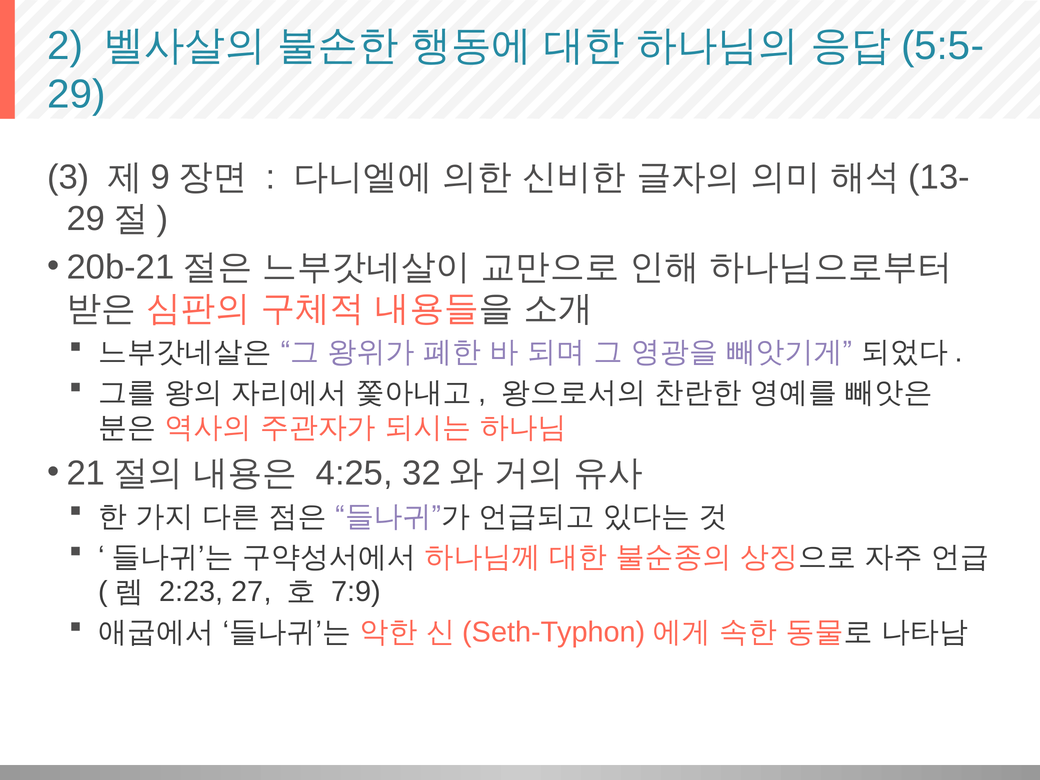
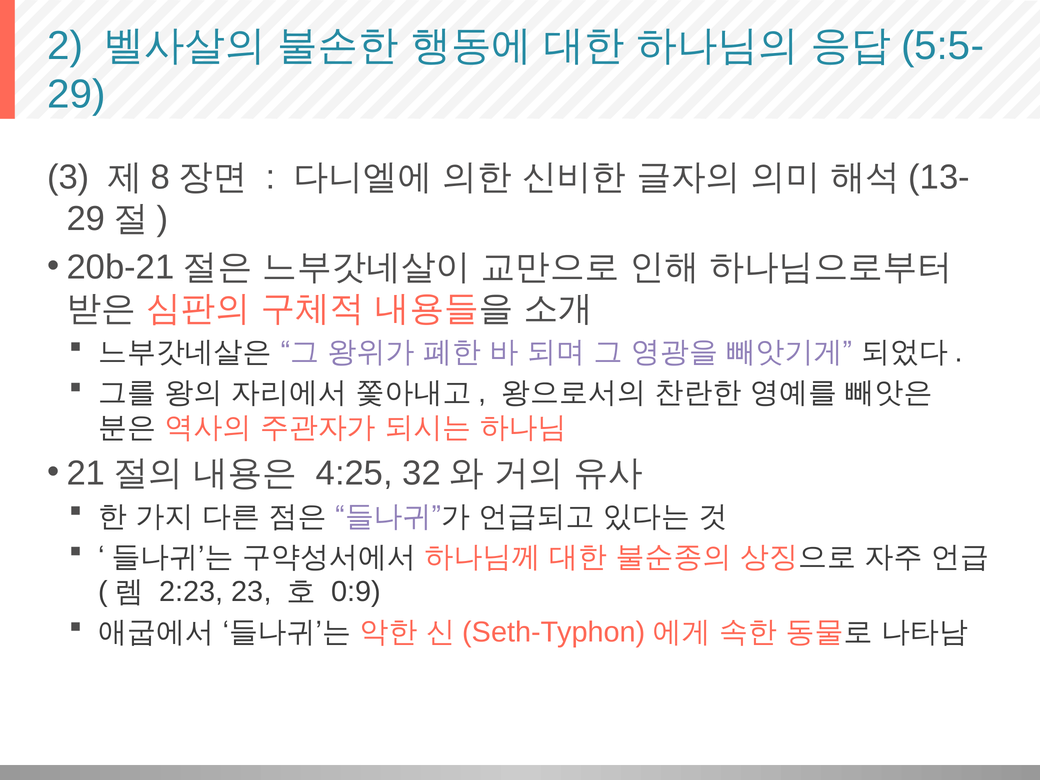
9: 9 -> 8 (160, 177)
27: 27 -> 23 (251, 592)
7:9: 7:9 -> 0:9 (356, 592)
